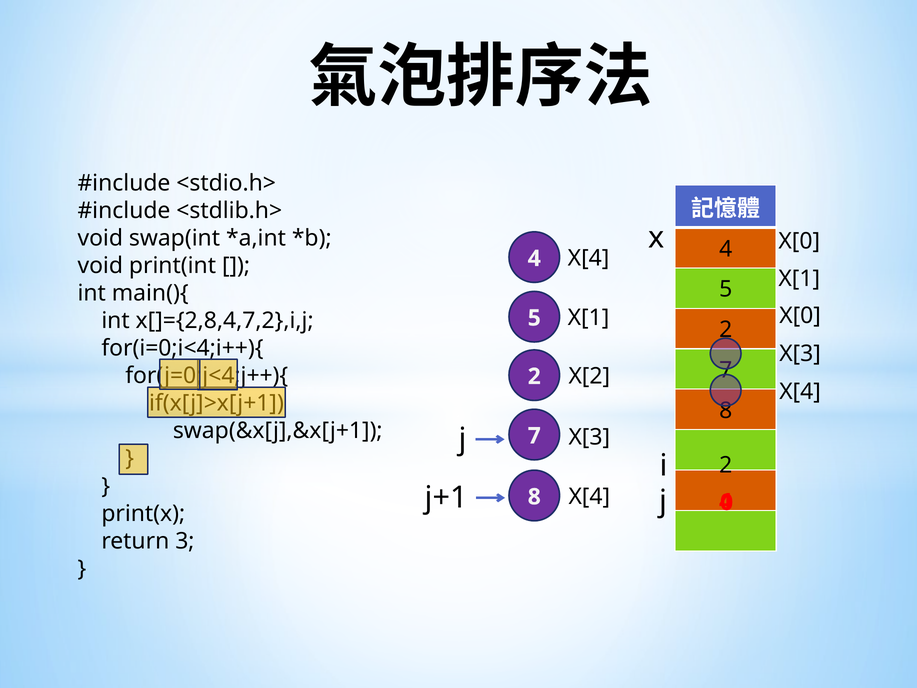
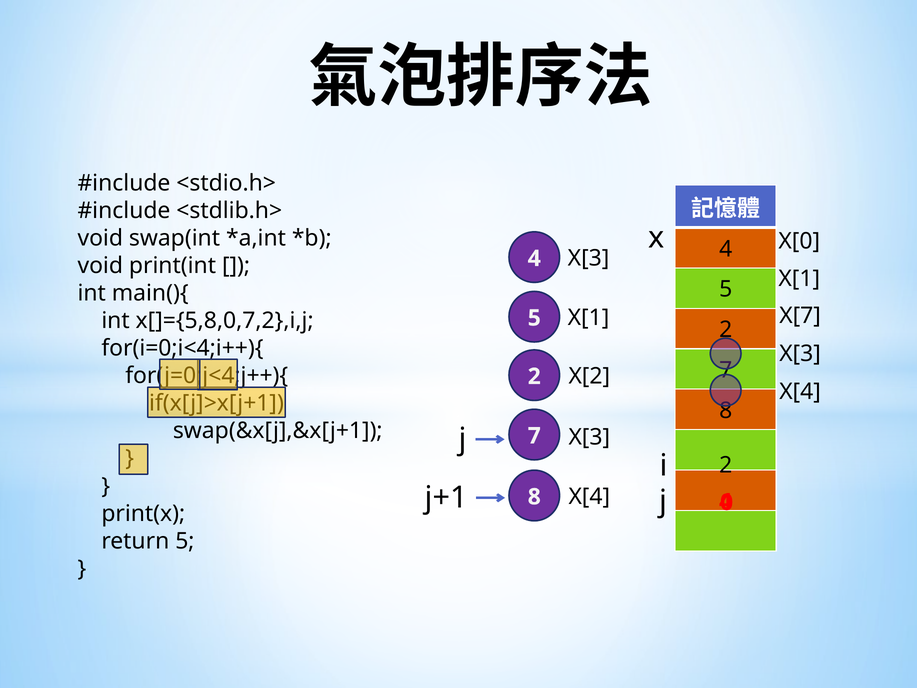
X[4: X[4 -> X[3 (589, 258)
X[0: X[0 -> X[7 (800, 316)
x[]={2,8,4,7,2},i,j: x[]={2,8,4,7,2},i,j -> x[]={5,8,0,7,2},i,j (225, 321)
return 3: 3 -> 5 (185, 541)
